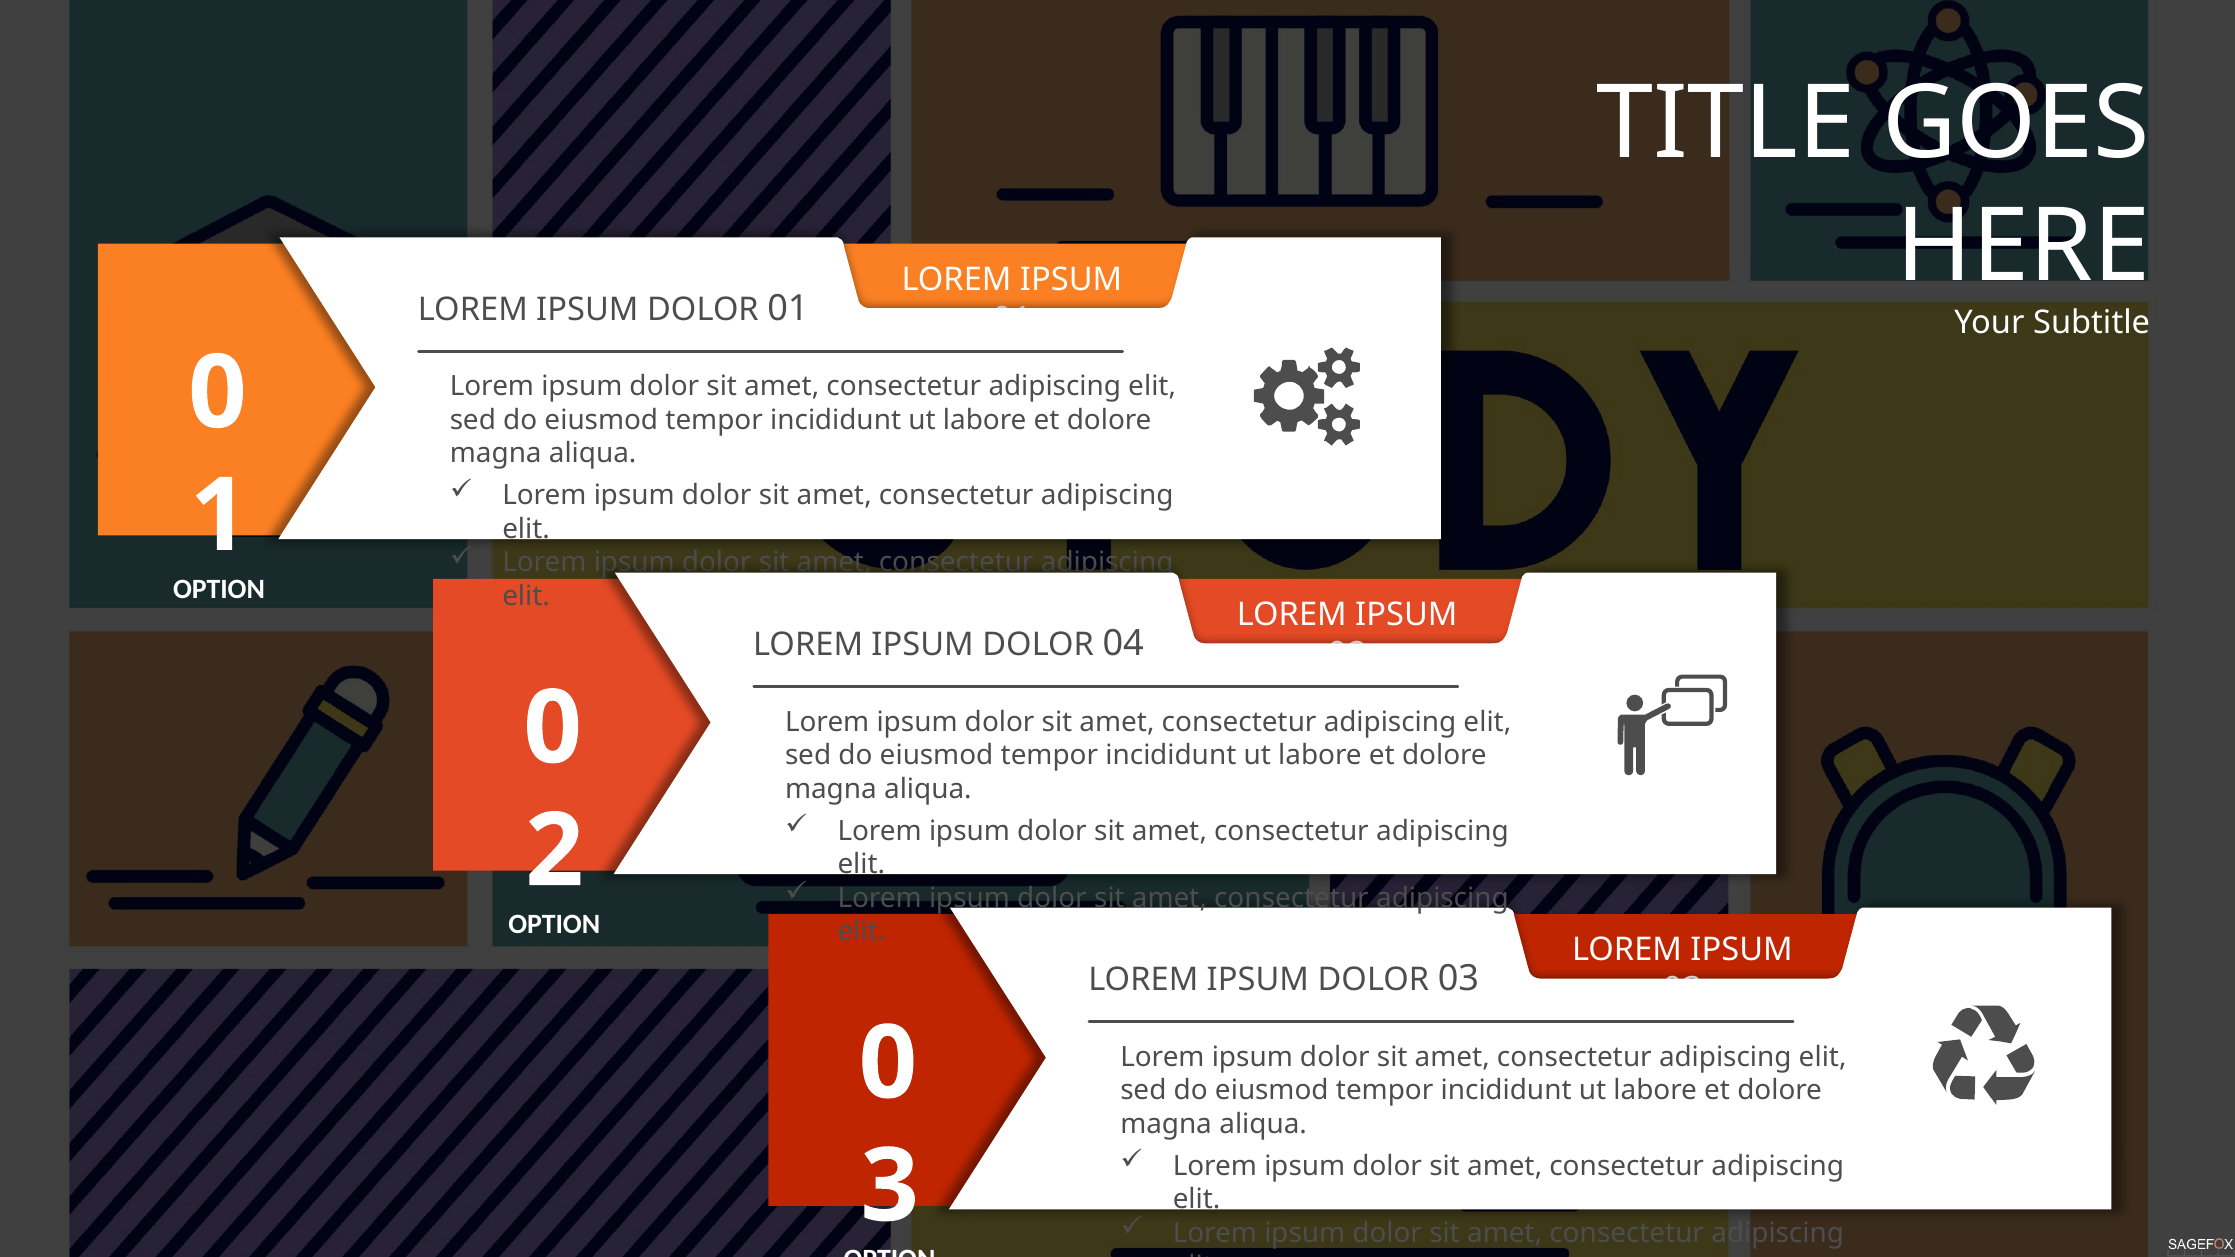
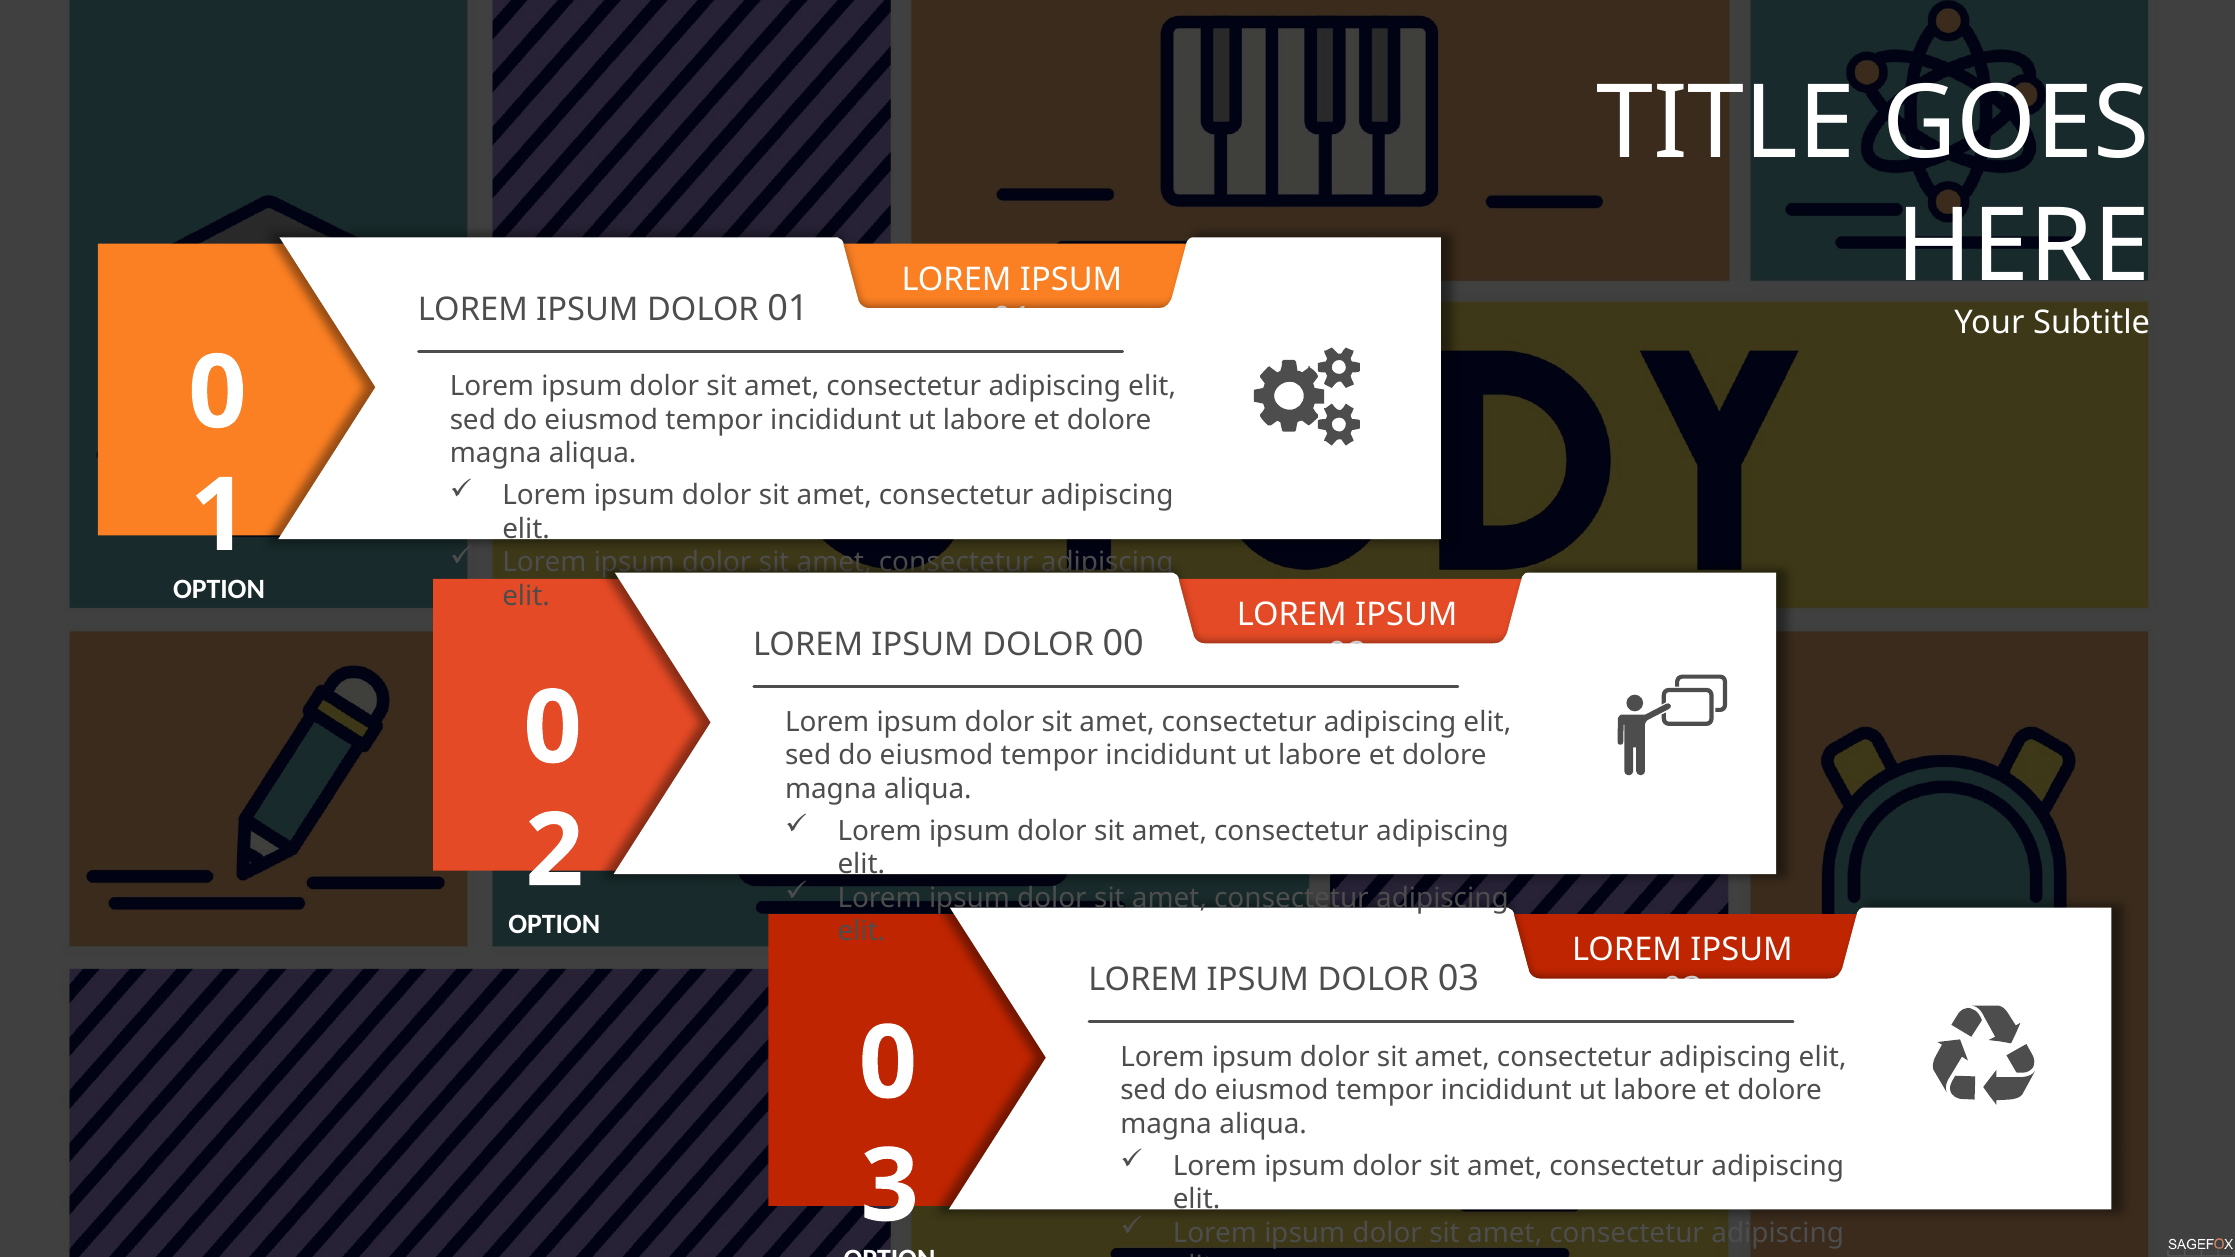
04: 04 -> 00 (1123, 644)
